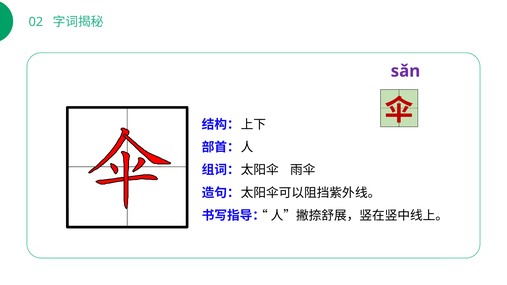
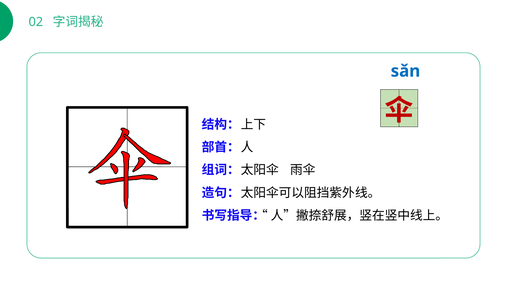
sǎn colour: purple -> blue (405, 71)
